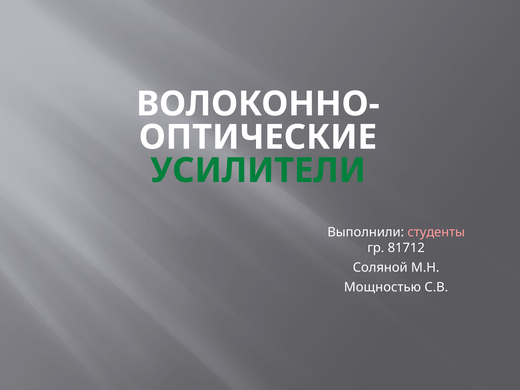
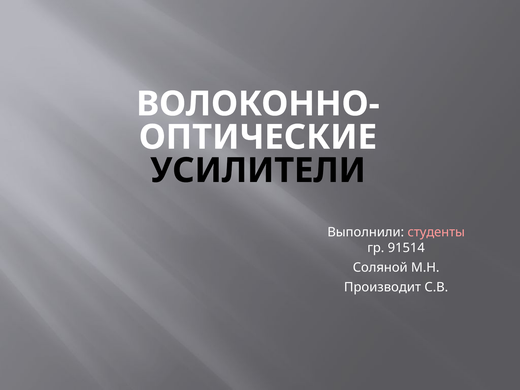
УСИЛИТЕЛИ colour: green -> black (258, 171)
81712: 81712 -> 91514 (406, 248)
Мощностью: Мощностью -> Производит (382, 287)
